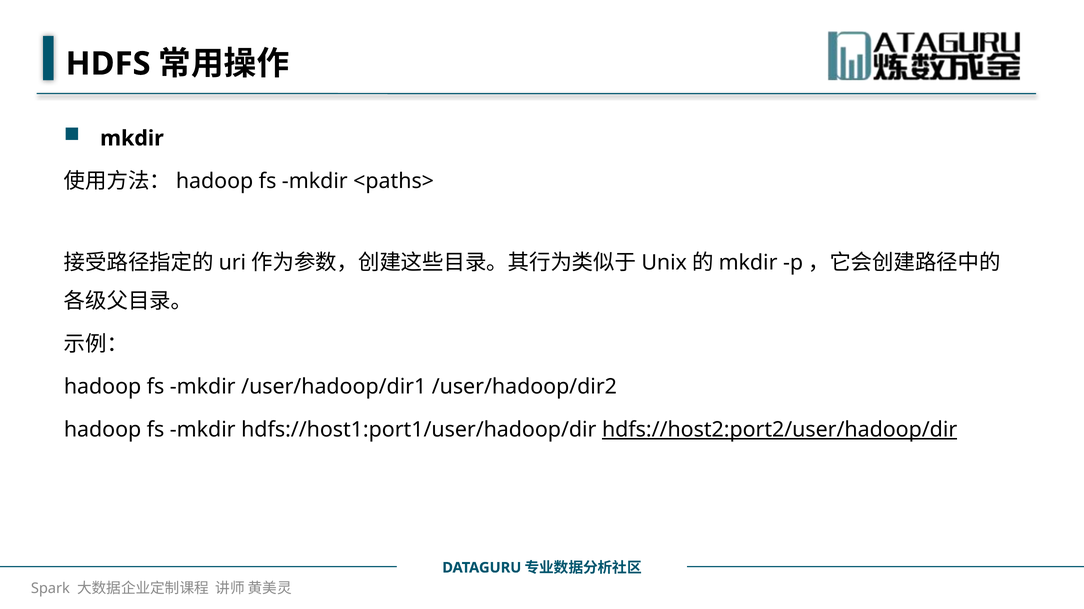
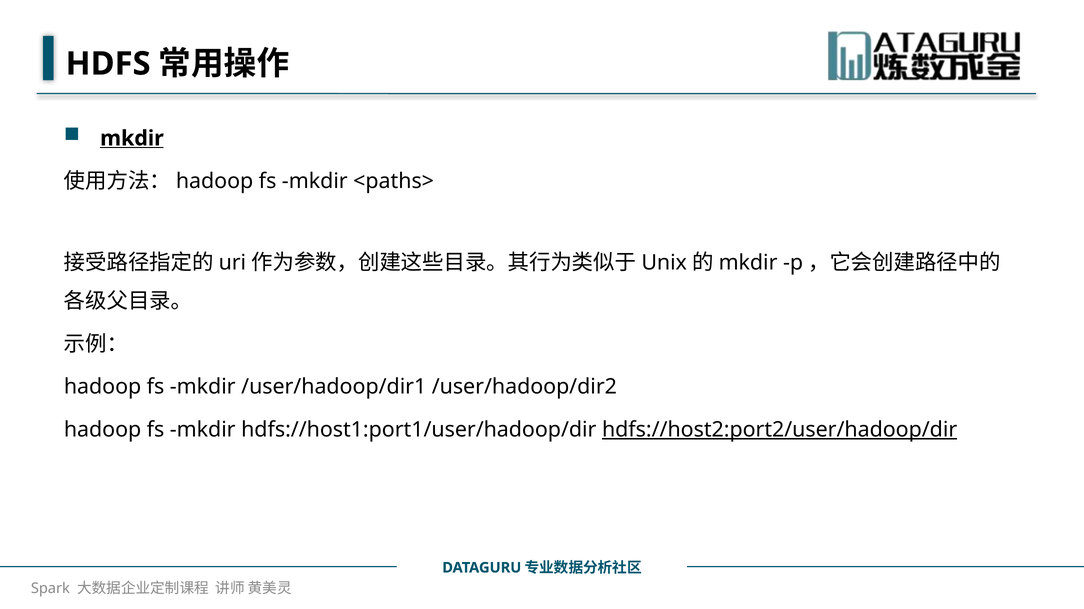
mkdir underline: none -> present (132, 138)
